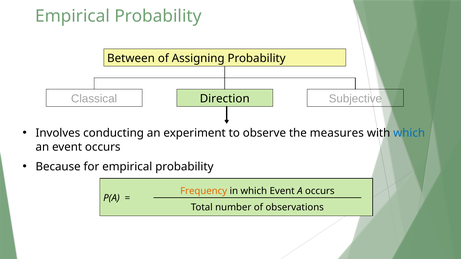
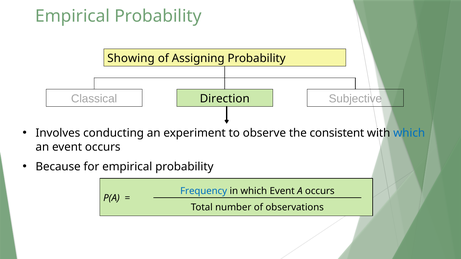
Between: Between -> Showing (131, 58)
measures: measures -> consistent (337, 133)
Frequency colour: orange -> blue (204, 191)
